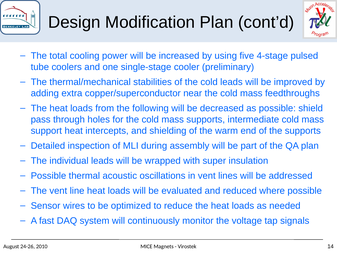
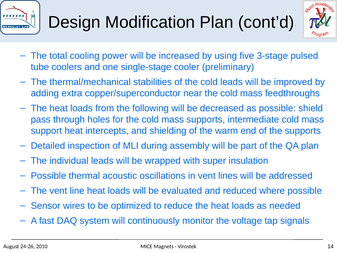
4-stage: 4-stage -> 3-stage (272, 56)
